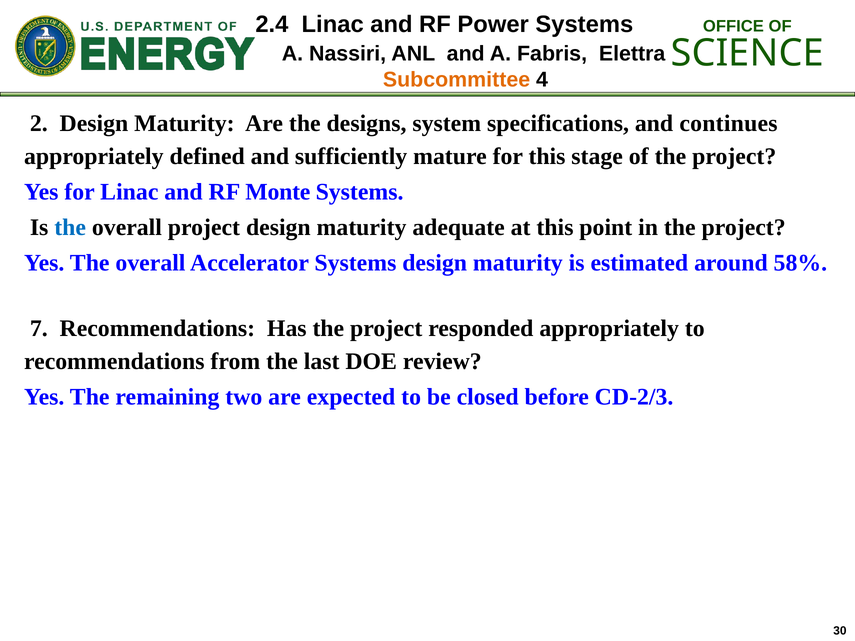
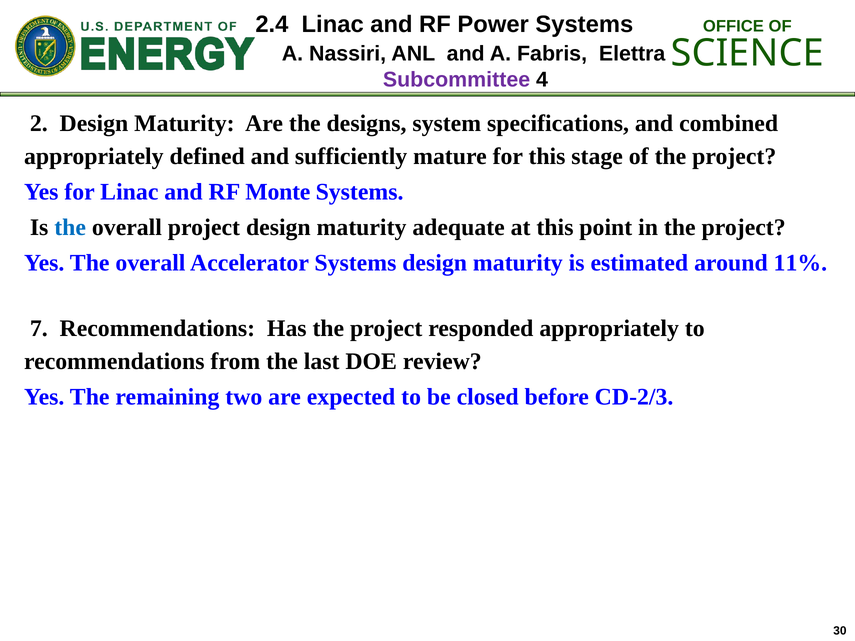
Subcommittee colour: orange -> purple (457, 80)
continues: continues -> combined (729, 123)
58%: 58% -> 11% (800, 263)
